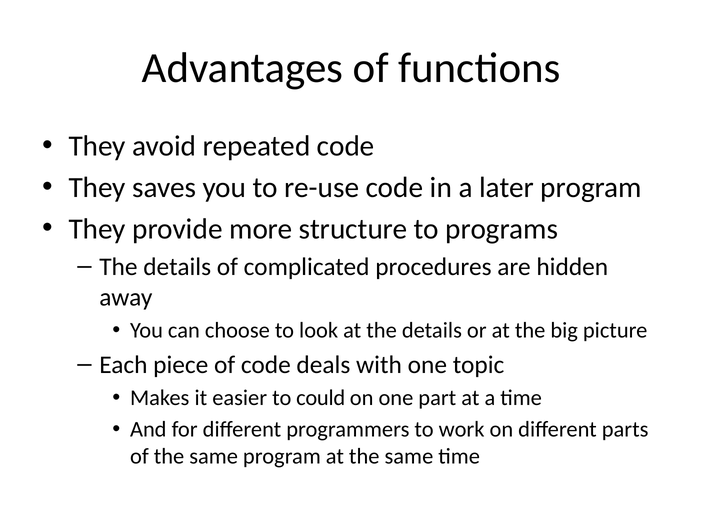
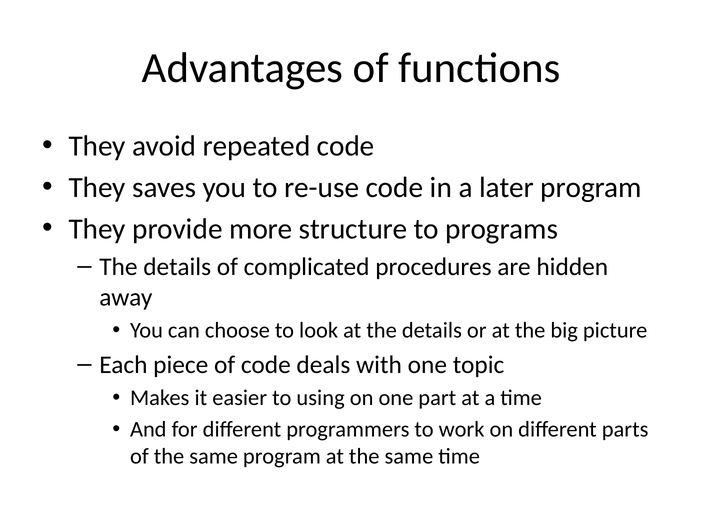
could: could -> using (321, 398)
